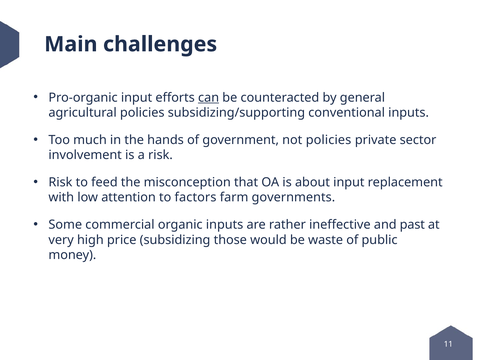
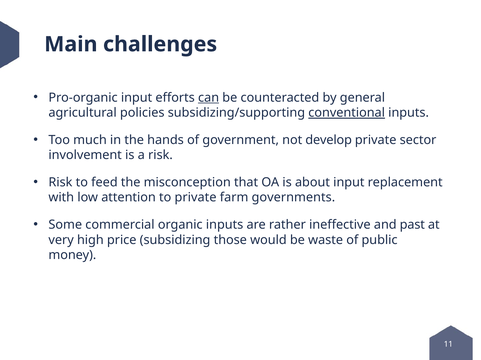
conventional underline: none -> present (347, 113)
not policies: policies -> develop (329, 140)
to factors: factors -> private (196, 198)
